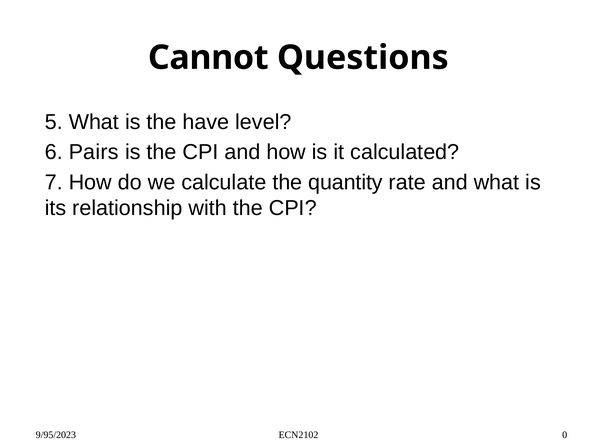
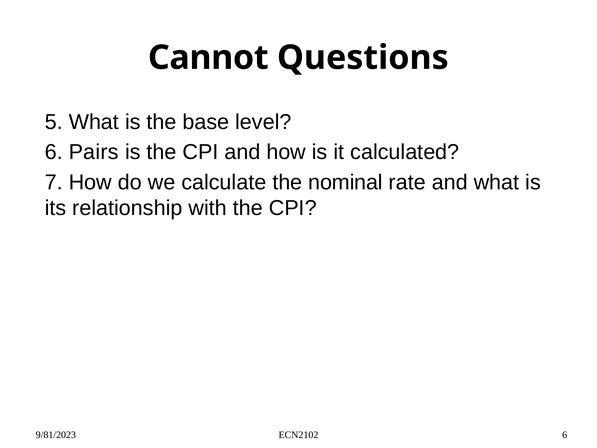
have: have -> base (206, 122)
quantity: quantity -> nominal (346, 182)
9/95/2023: 9/95/2023 -> 9/81/2023 (56, 435)
ECN2102 0: 0 -> 6 (565, 434)
